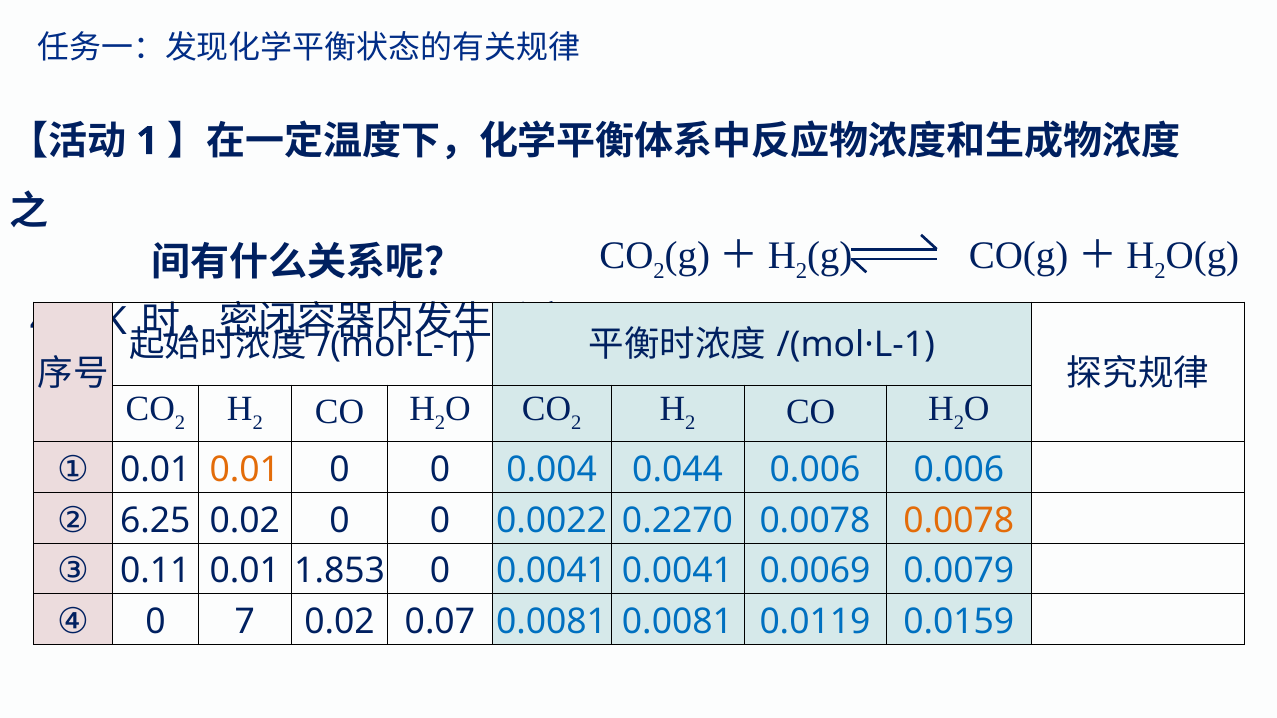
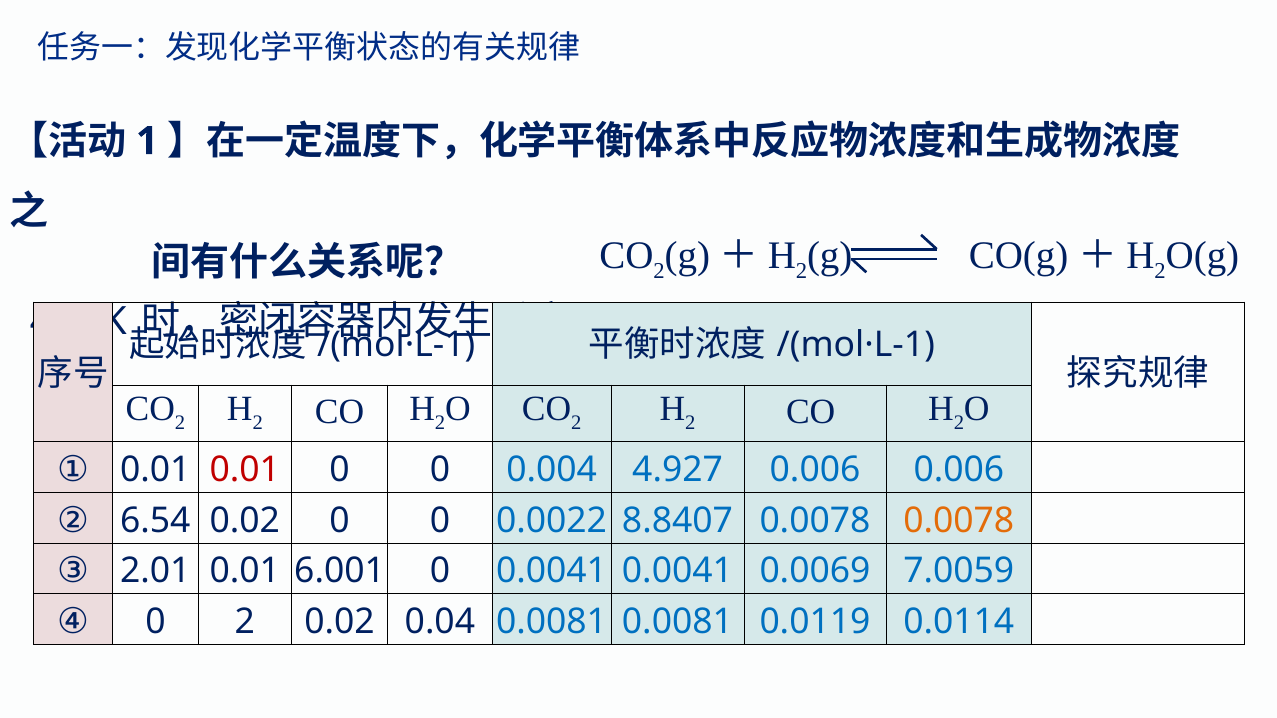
0.01 colour: orange -> red (245, 470)
0.044: 0.044 -> 4.927 (678, 470)
6.25: 6.25 -> 6.54 (155, 521)
0.2270: 0.2270 -> 8.8407 (677, 521)
0.11: 0.11 -> 2.01 (155, 571)
1.853: 1.853 -> 6.001 (340, 571)
0.0079: 0.0079 -> 7.0059 (959, 571)
0 7: 7 -> 2 (245, 622)
0.07: 0.07 -> 0.04 (440, 622)
0.0159: 0.0159 -> 0.0114 (959, 622)
